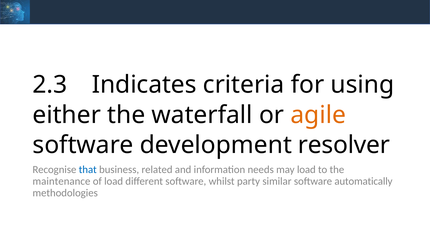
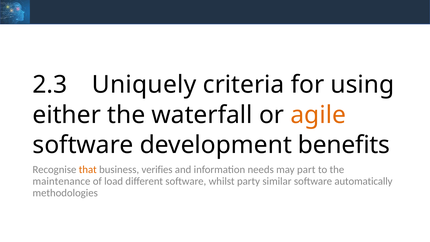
Indicates: Indicates -> Uniquely (144, 85)
resolver: resolver -> benefits (344, 145)
that colour: blue -> orange (88, 169)
related: related -> verifies (157, 169)
may load: load -> part (306, 169)
